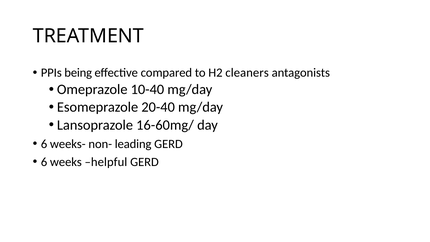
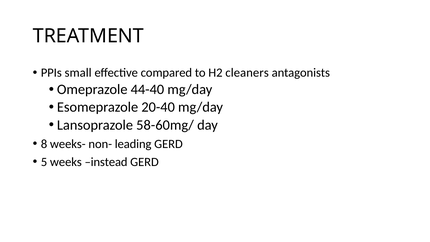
being: being -> small (78, 73)
10-40: 10-40 -> 44-40 (147, 89)
16-60mg/: 16-60mg/ -> 58-60mg/ (165, 125)
6: 6 -> 8 (44, 144)
6: 6 -> 5 (44, 162)
helpful: helpful -> instead (106, 162)
